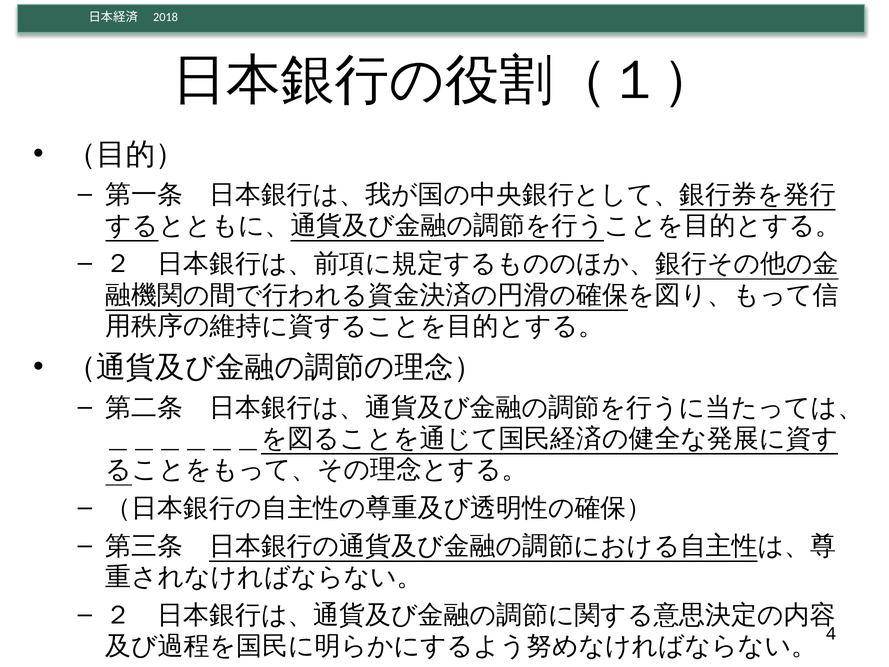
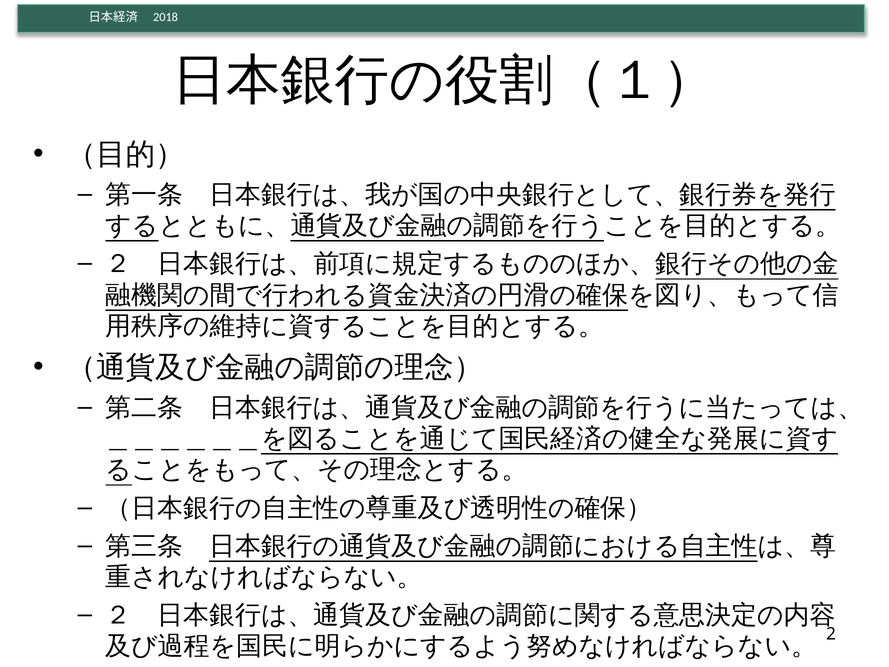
4: 4 -> 2 (831, 634)
